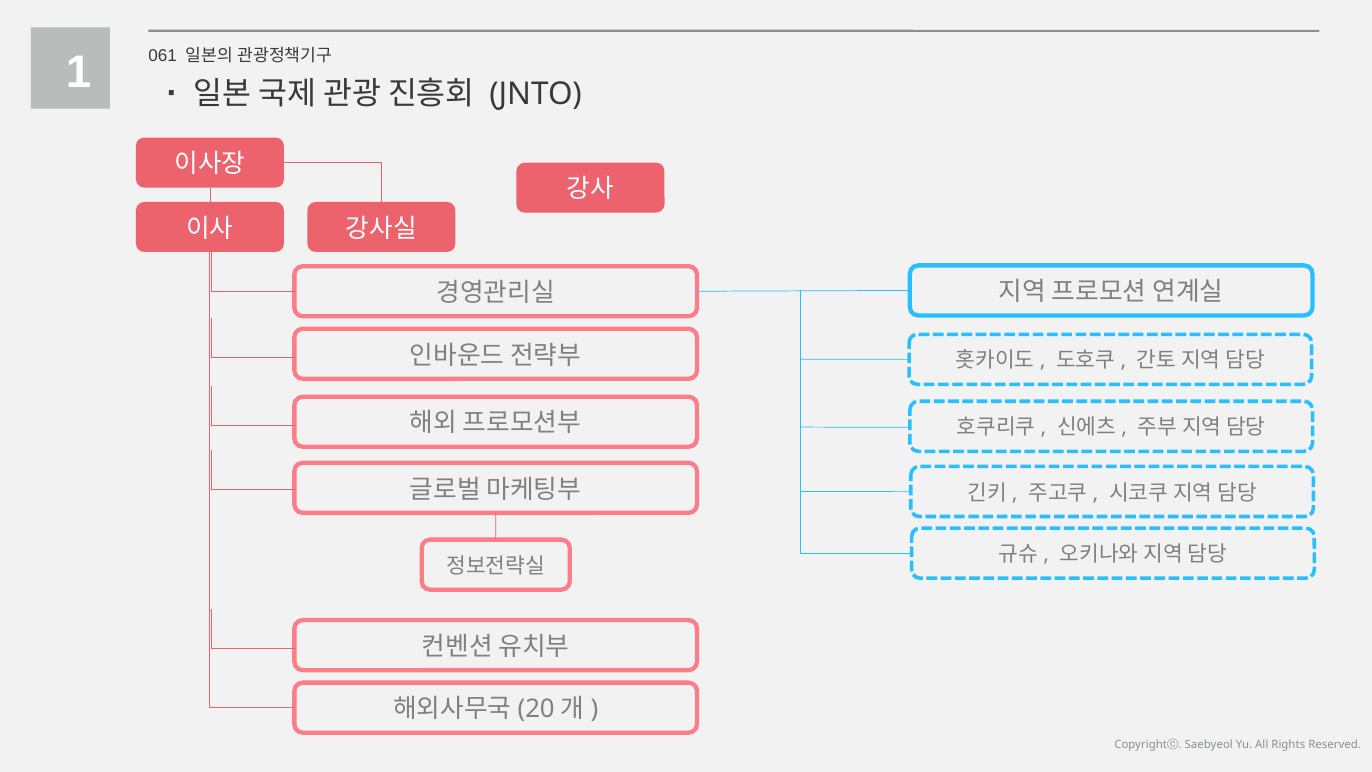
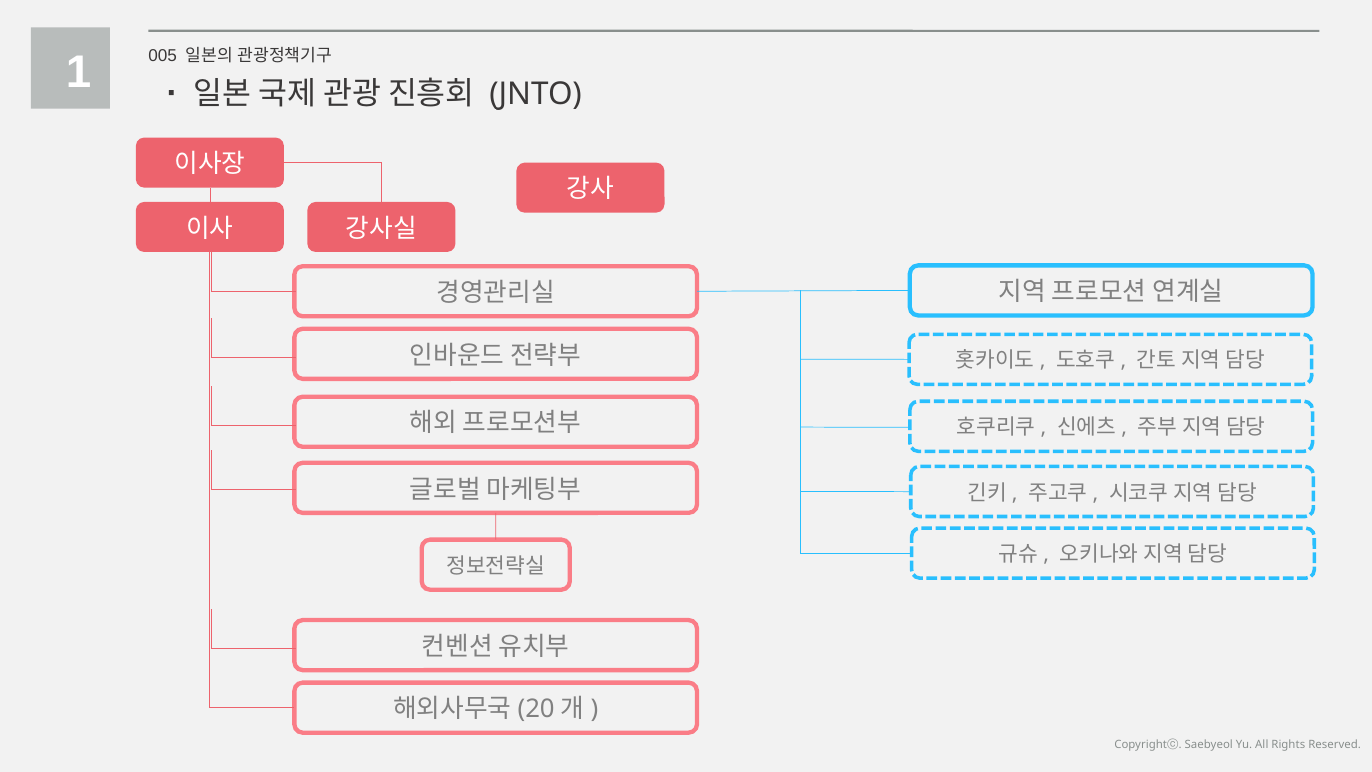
061: 061 -> 005 (163, 56)
